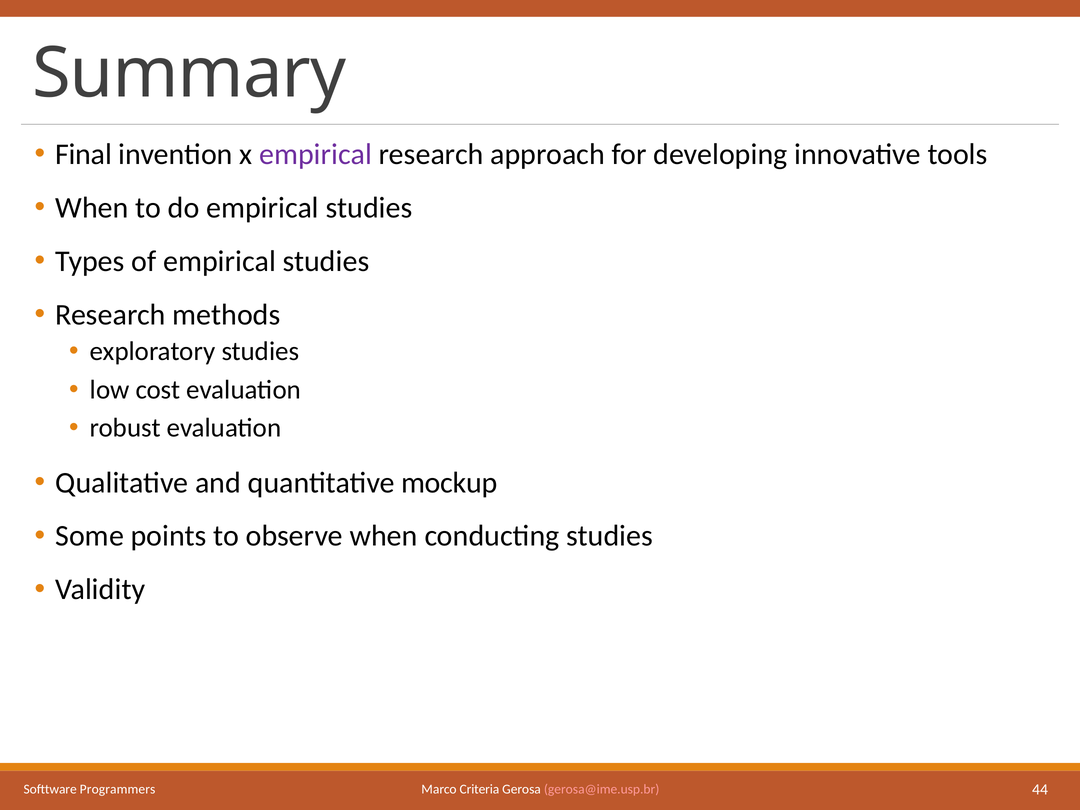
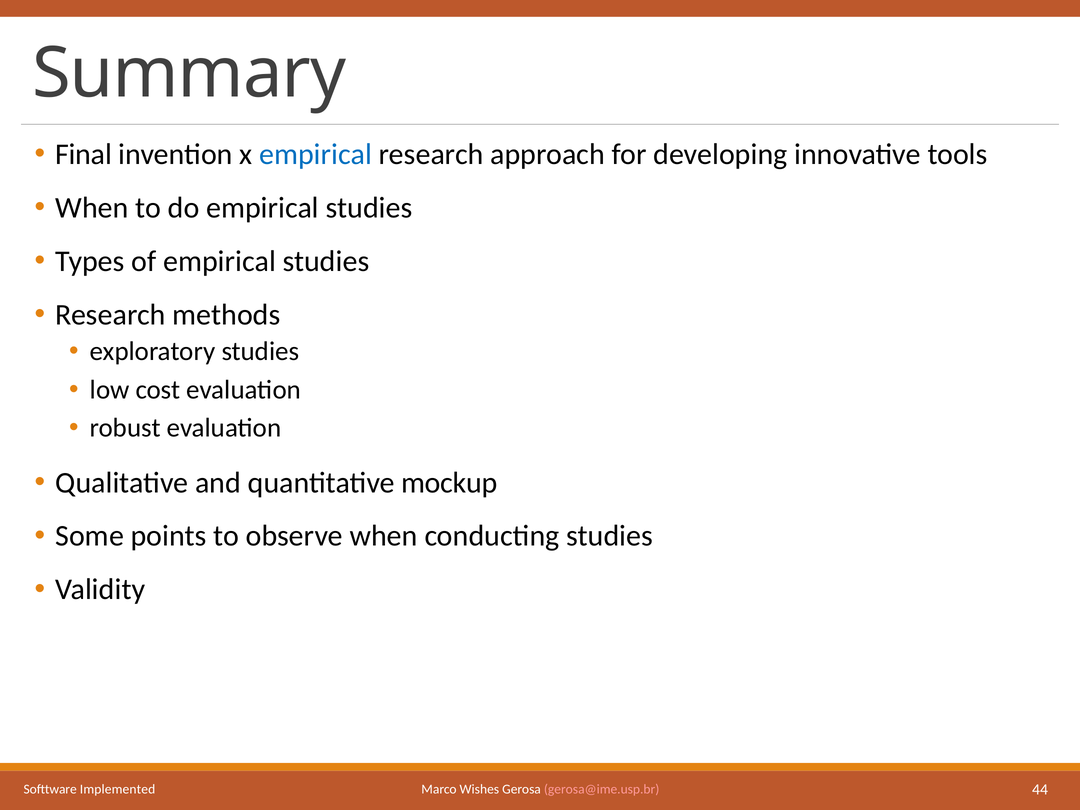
empirical colour: purple -> blue (316, 154)
Criteria: Criteria -> Wishes (479, 789)
Programmers: Programmers -> Implemented (118, 789)
